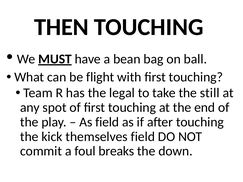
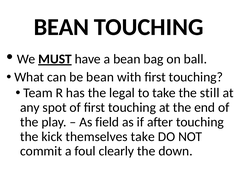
THEN: THEN -> BEAN (61, 27)
be flight: flight -> bean (100, 77)
themselves field: field -> take (143, 137)
breaks: breaks -> clearly (116, 151)
